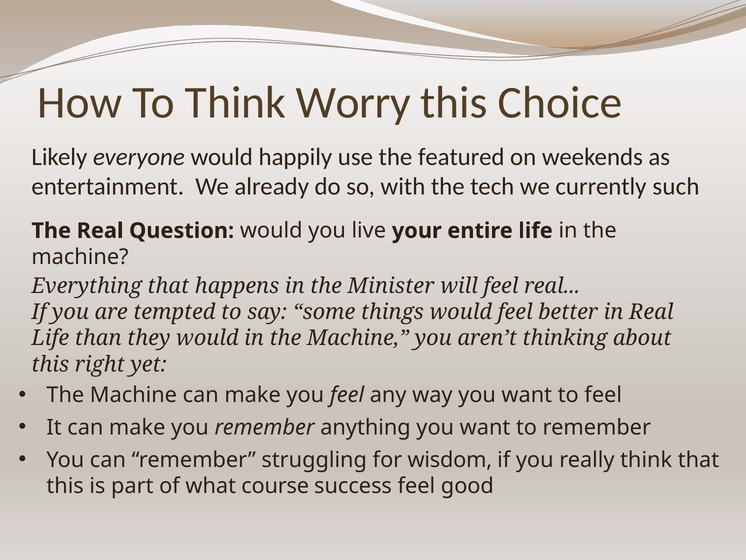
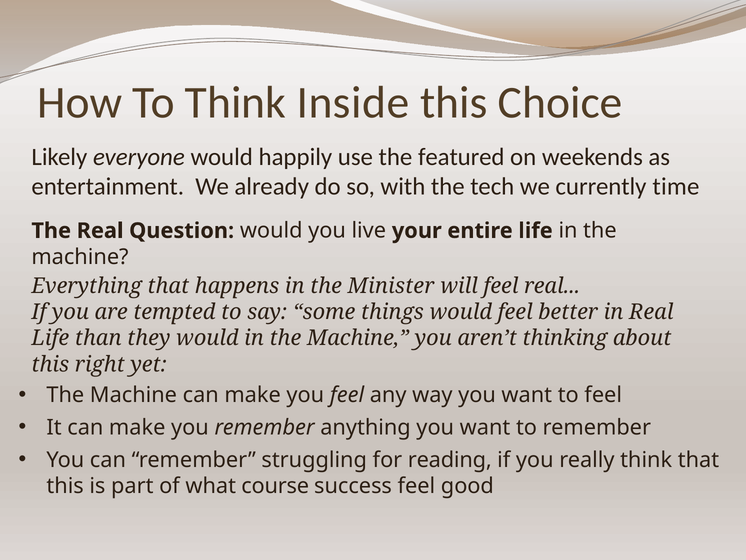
Worry: Worry -> Inside (353, 103)
such: such -> time (676, 186)
wisdom: wisdom -> reading (450, 459)
